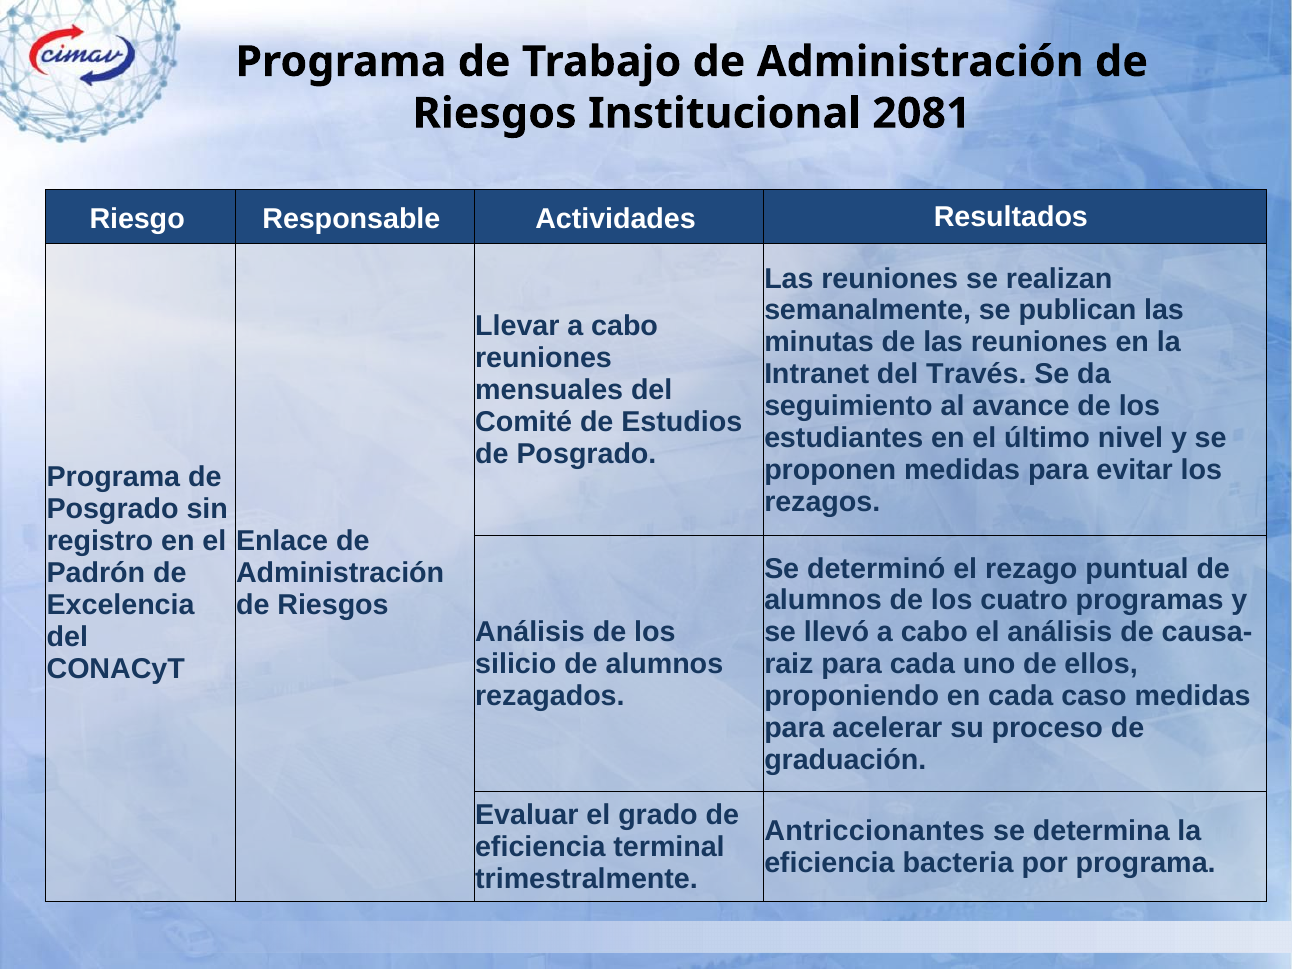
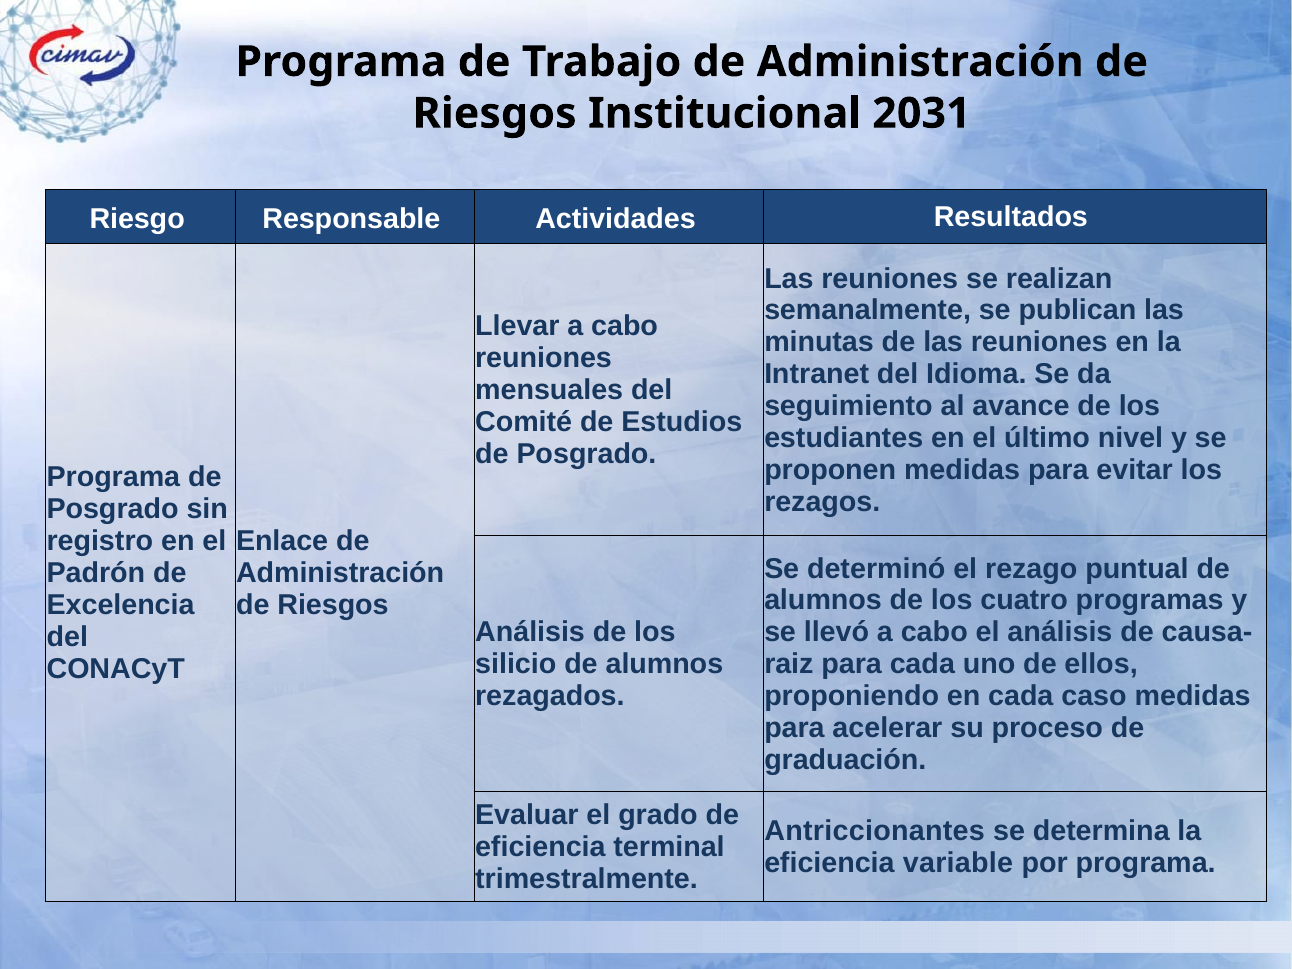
2081: 2081 -> 2031 (921, 114)
Través: Través -> Idioma (976, 374)
bacteria: bacteria -> variable (958, 863)
